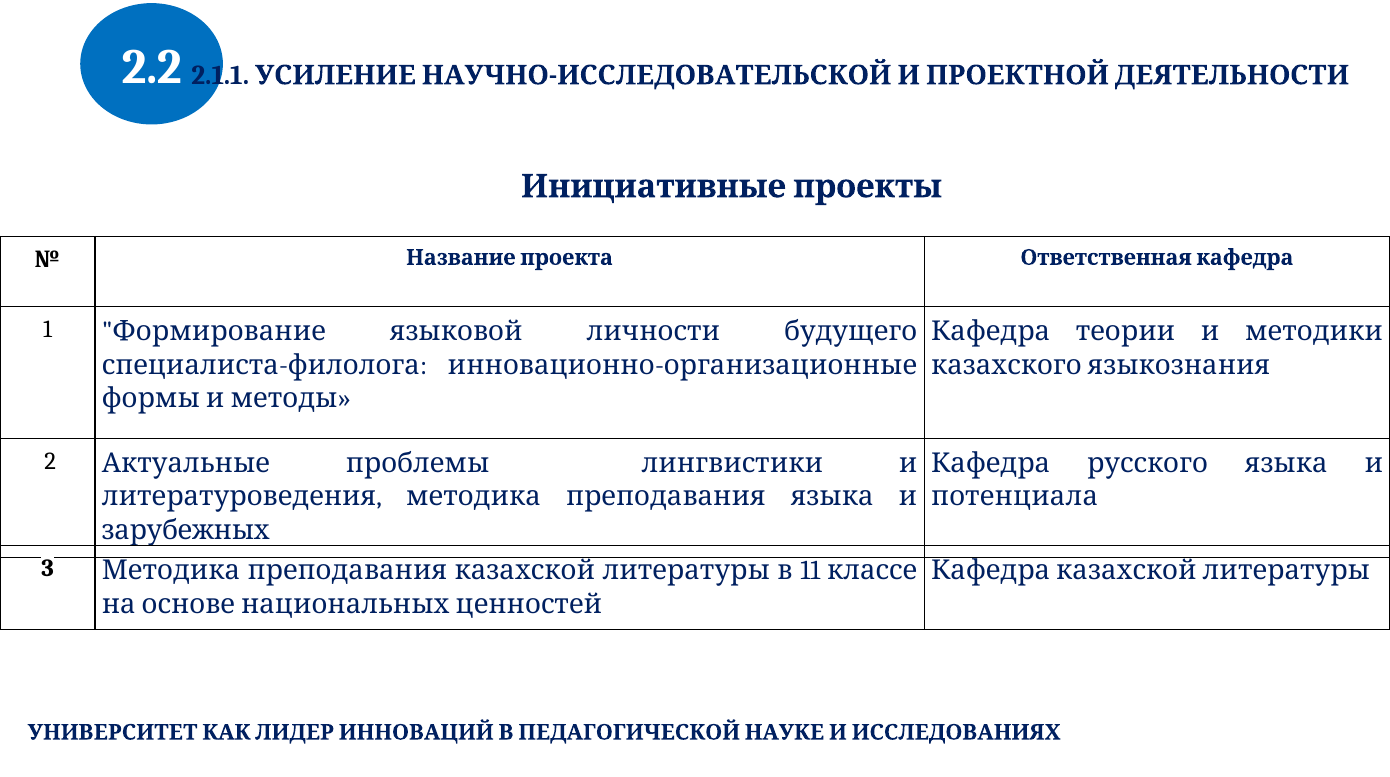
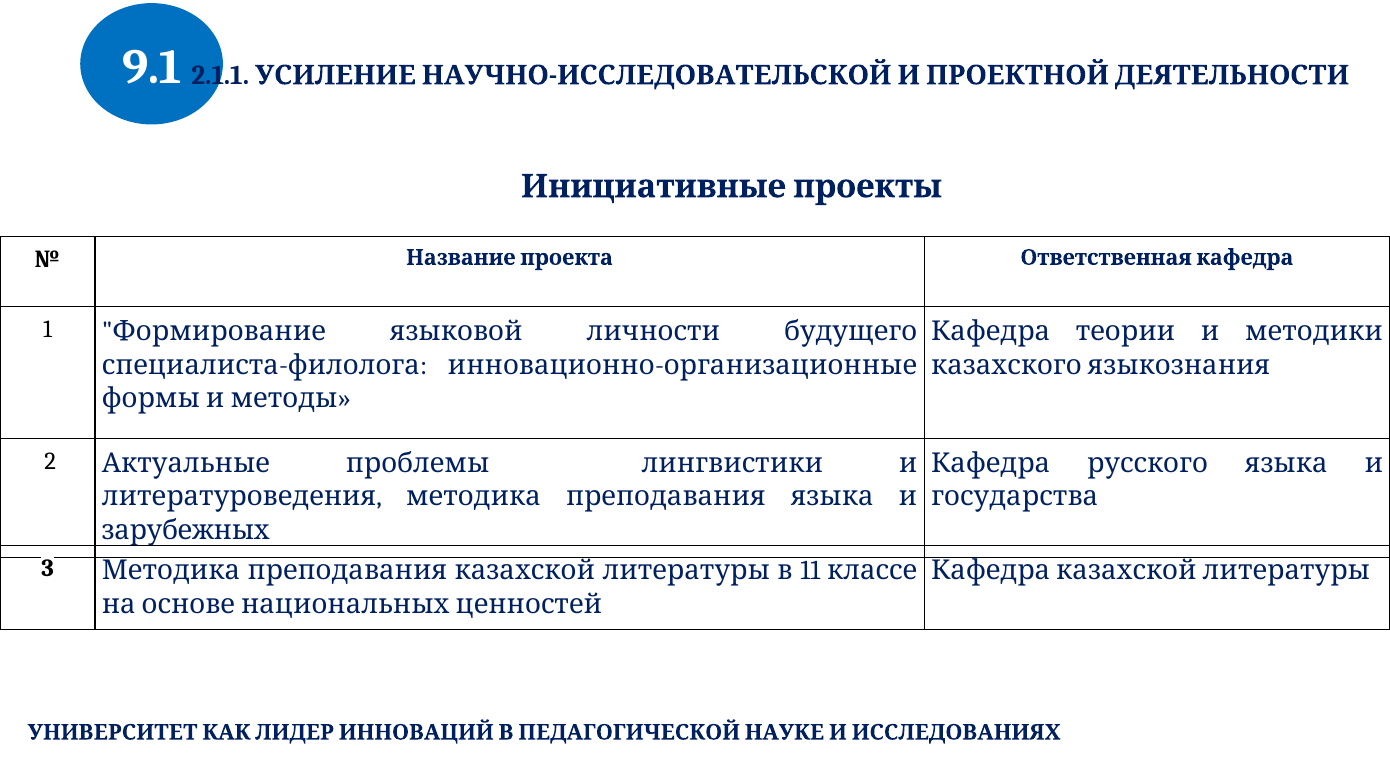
2.2: 2.2 -> 9.1 (152, 67)
потенциала: потенциала -> государства (1015, 497)
